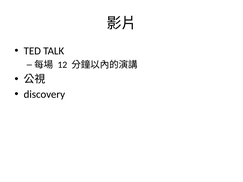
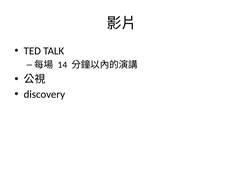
12: 12 -> 14 (62, 65)
